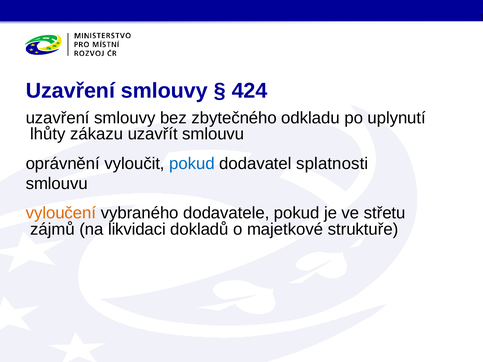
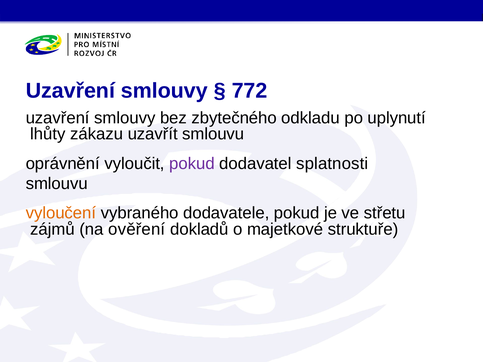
424: 424 -> 772 (250, 91)
pokud colour: blue -> purple (192, 164)
likvidaci: likvidaci -> ověření (137, 229)
